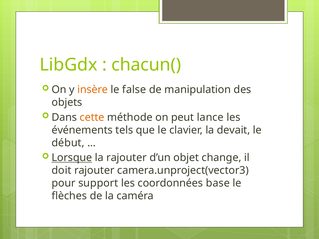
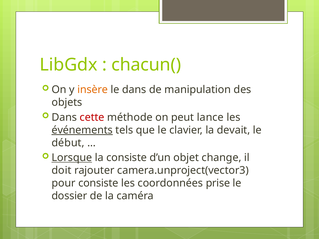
le false: false -> dans (134, 90)
cette colour: orange -> red (92, 117)
événements underline: none -> present (82, 130)
la rajouter: rajouter -> consiste (127, 158)
pour support: support -> consiste (98, 183)
base: base -> prise (218, 183)
flèches: flèches -> dossier (69, 196)
